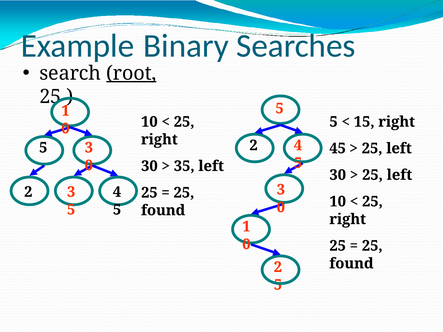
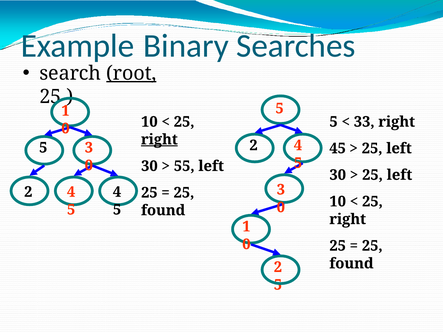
15: 15 -> 33 (364, 122)
right underline: none -> present (159, 140)
35: 35 -> 55 (184, 166)
2 3: 3 -> 4 (71, 192)
